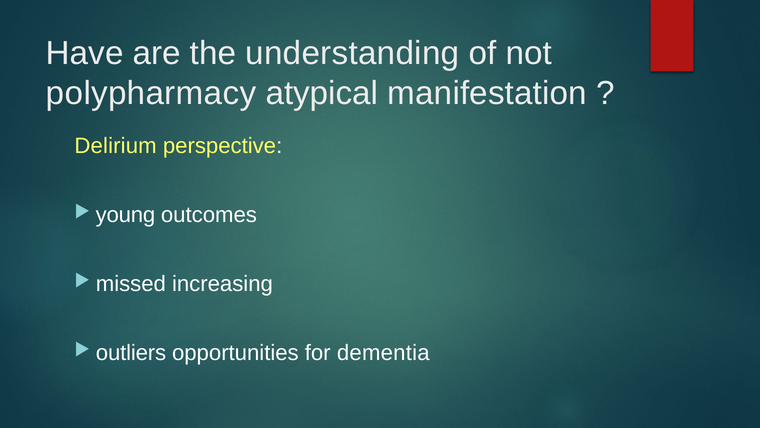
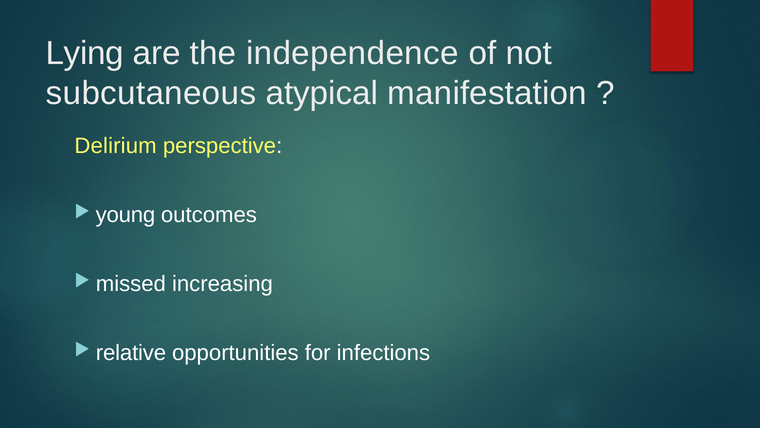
Have: Have -> Lying (85, 53)
understanding: understanding -> independence (352, 53)
polypharmacy: polypharmacy -> subcutaneous (151, 93)
outliers: outliers -> relative (131, 352)
dementia: dementia -> infections (383, 352)
